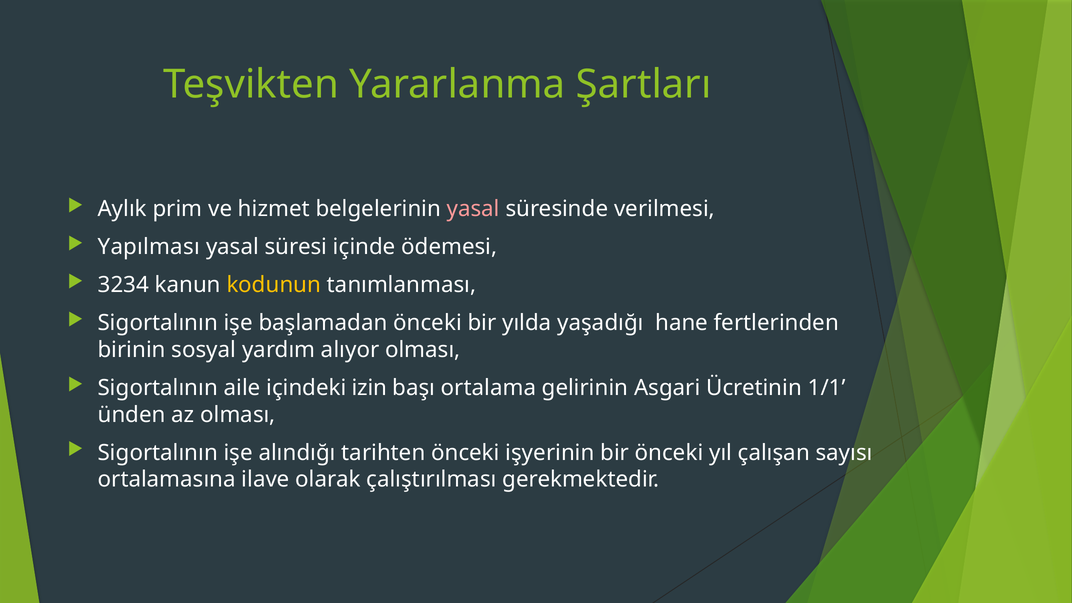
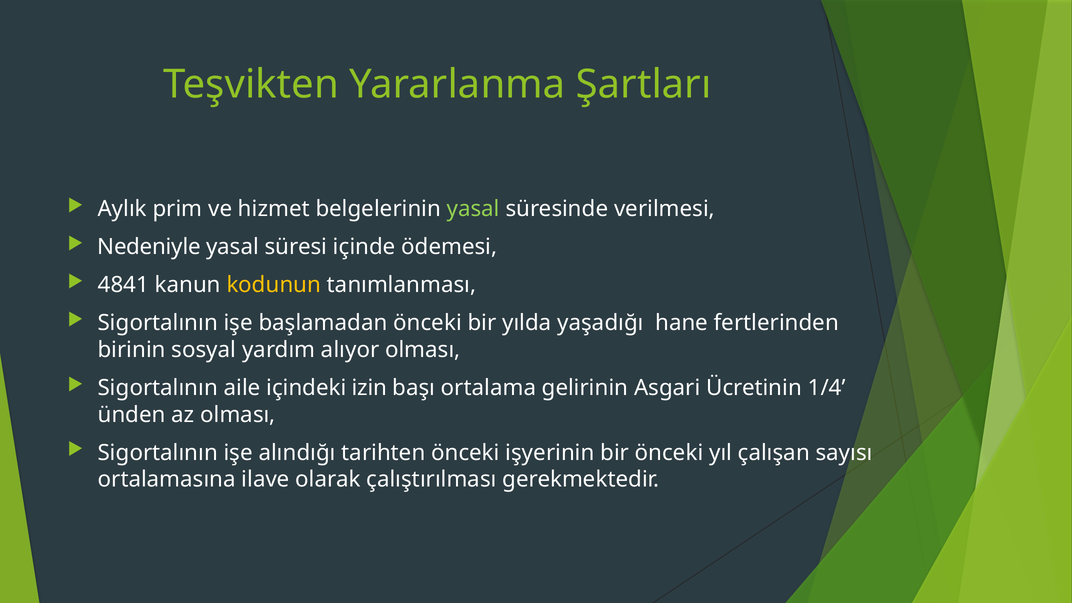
yasal colour: pink -> light green (473, 209)
Yapılması: Yapılması -> Nedeniyle (149, 247)
3234: 3234 -> 4841 (123, 285)
1/1: 1/1 -> 1/4 (827, 388)
